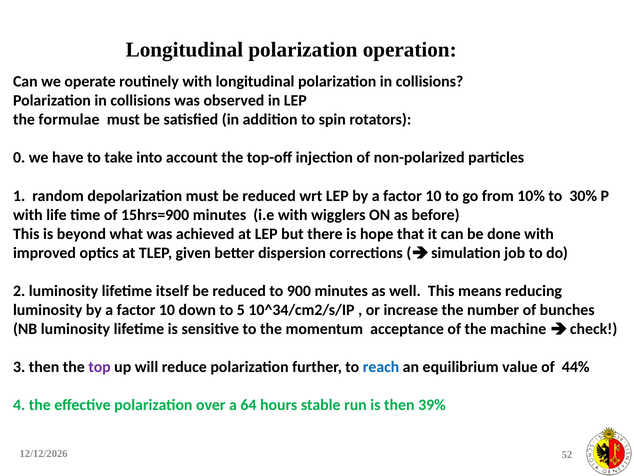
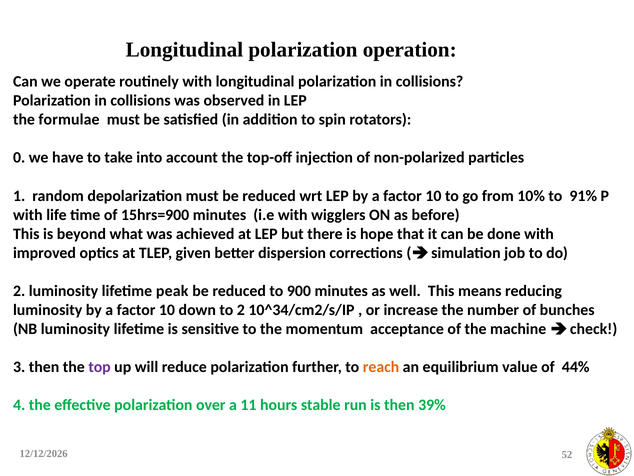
30%: 30% -> 91% (583, 196)
itself: itself -> peak (172, 291)
to 5: 5 -> 2 (241, 310)
reach colour: blue -> orange (381, 367)
64: 64 -> 11 (248, 405)
